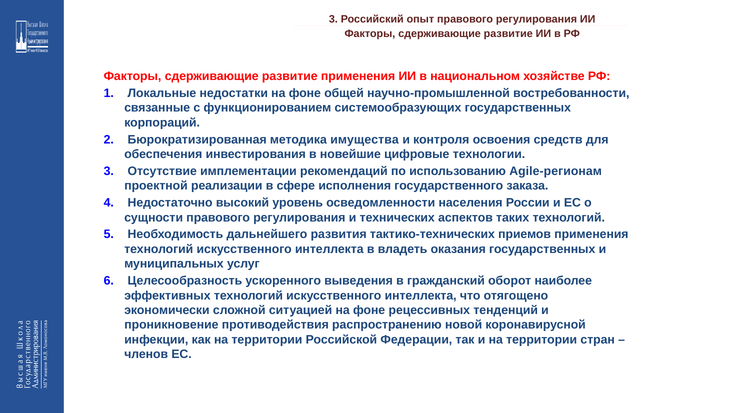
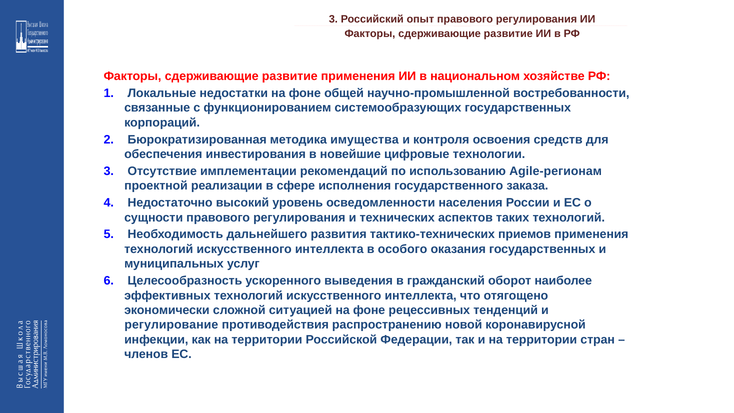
владеть: владеть -> особого (403, 249)
проникновение: проникновение -> регулирование (171, 325)
